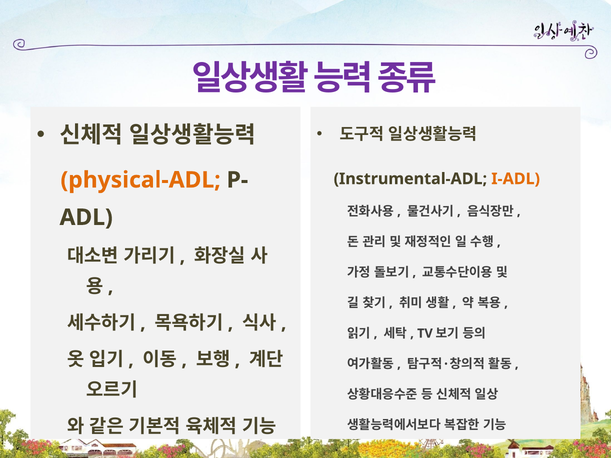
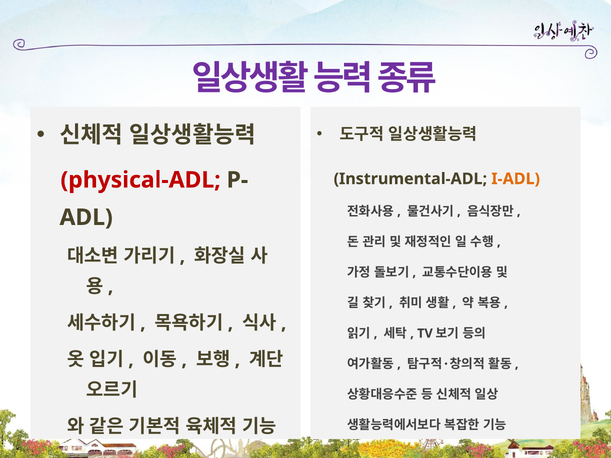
physical-ADL colour: orange -> red (141, 180)
